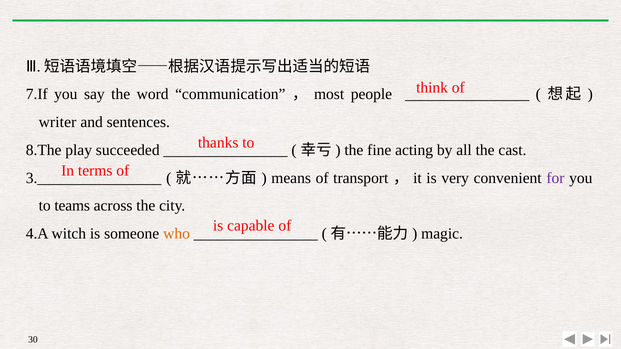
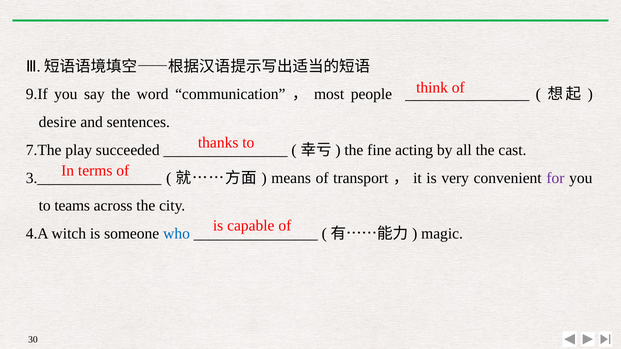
7.If: 7.If -> 9.If (37, 94)
writer: writer -> desire (58, 122)
8.The: 8.The -> 7.The (44, 150)
who colour: orange -> blue (177, 234)
